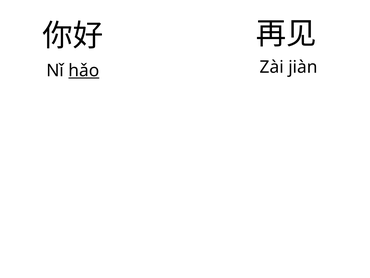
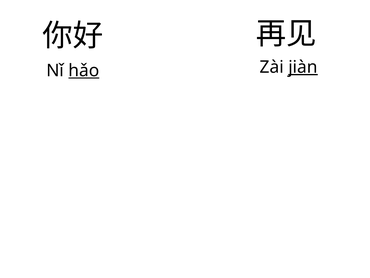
jiàn underline: none -> present (303, 67)
